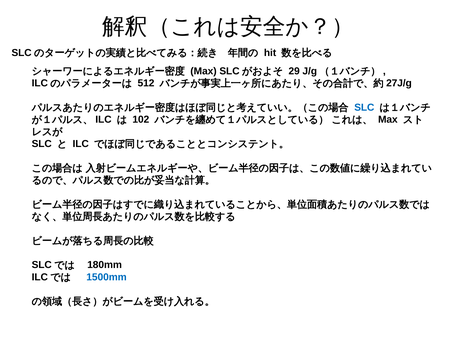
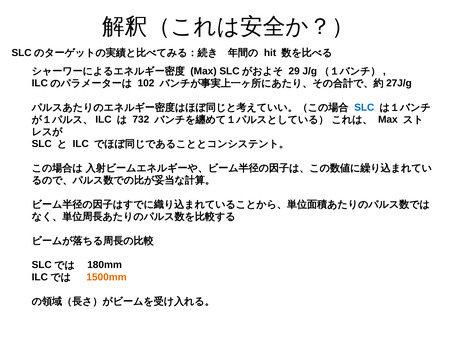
512: 512 -> 102 (146, 83)
102: 102 -> 732 (141, 119)
1500mm colour: blue -> orange (107, 277)
